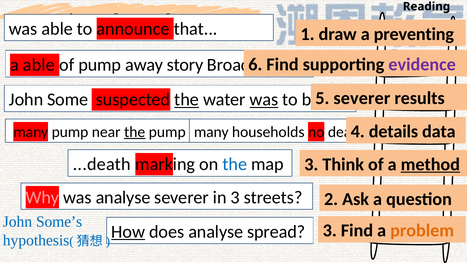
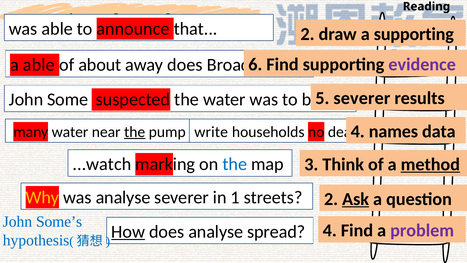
1: 1 -> 2 (308, 34)
a preventing: preventing -> supporting (414, 34)
of pump: pump -> about (100, 65)
away story: story -> does (185, 65)
the underline: present -> none (187, 100)
was underline: present -> none (264, 100)
details: details -> names (393, 131)
many pump: pump -> water (70, 132)
pump many: many -> write (211, 132)
...death: ...death -> ...watch (102, 164)
Why colour: pink -> yellow (42, 197)
in 3: 3 -> 1 (235, 197)
Ask underline: none -> present (356, 199)
spread 3: 3 -> 4 (330, 230)
problem colour: orange -> purple (422, 230)
